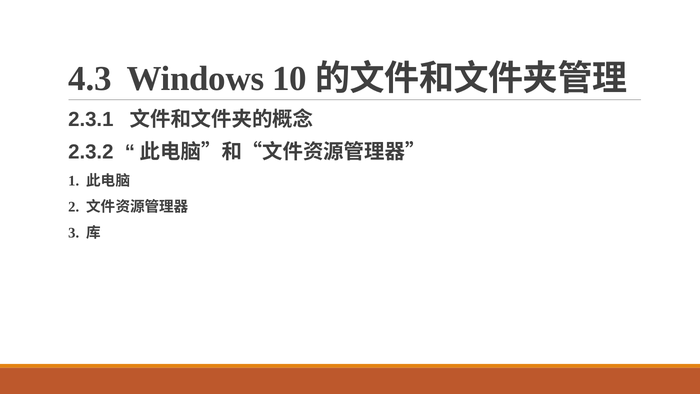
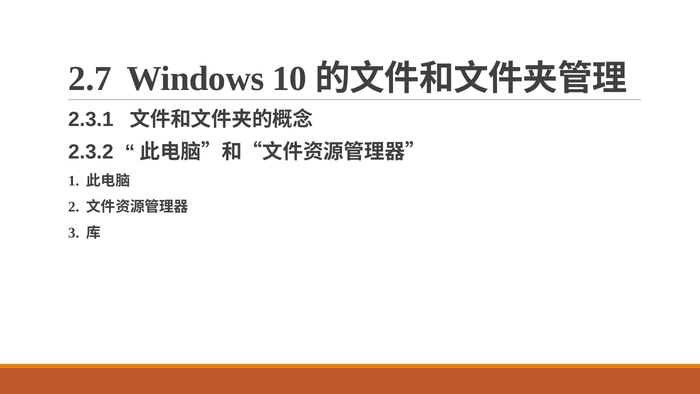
4.3: 4.3 -> 2.7 (90, 78)
